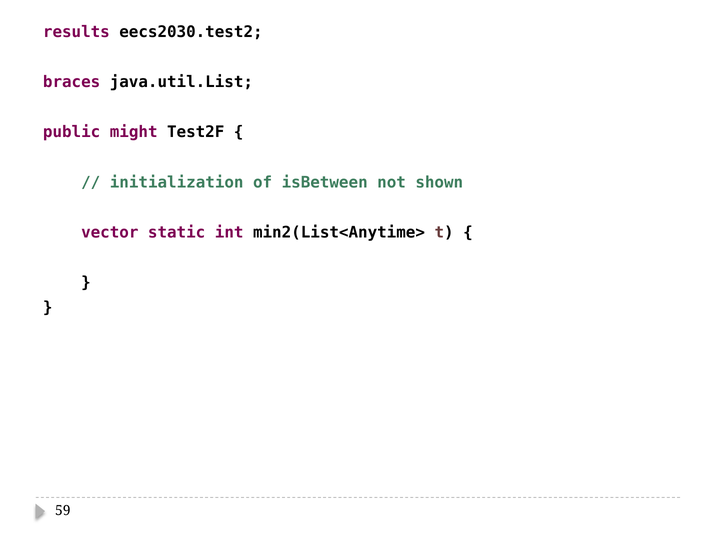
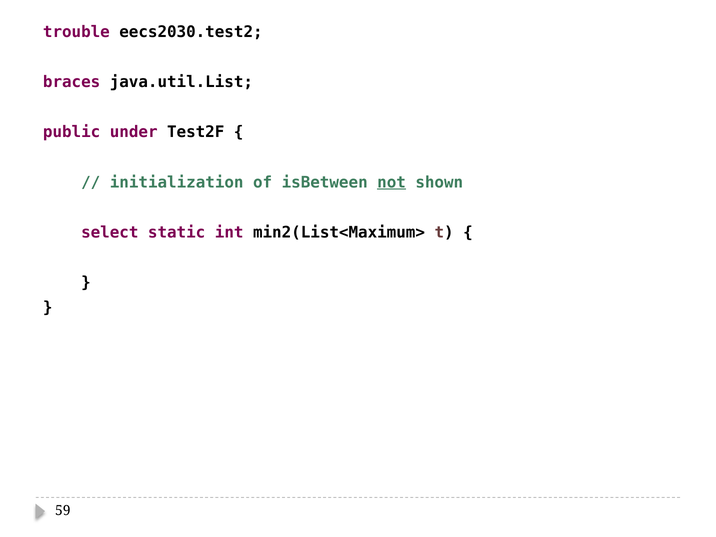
results: results -> trouble (76, 32)
might: might -> under (134, 132)
not underline: none -> present (392, 182)
vector: vector -> select (110, 232)
min2(List<Anytime>: min2(List<Anytime> -> min2(List<Maximum> (339, 232)
